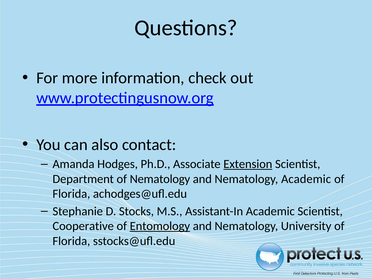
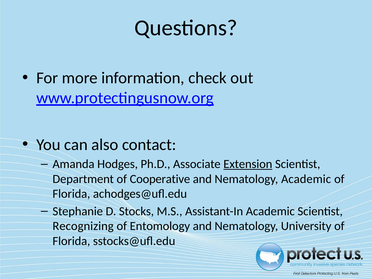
of Nematology: Nematology -> Cooperative (160, 179)
Cooperative: Cooperative -> Recognizing (83, 226)
Entomology underline: present -> none (160, 226)
